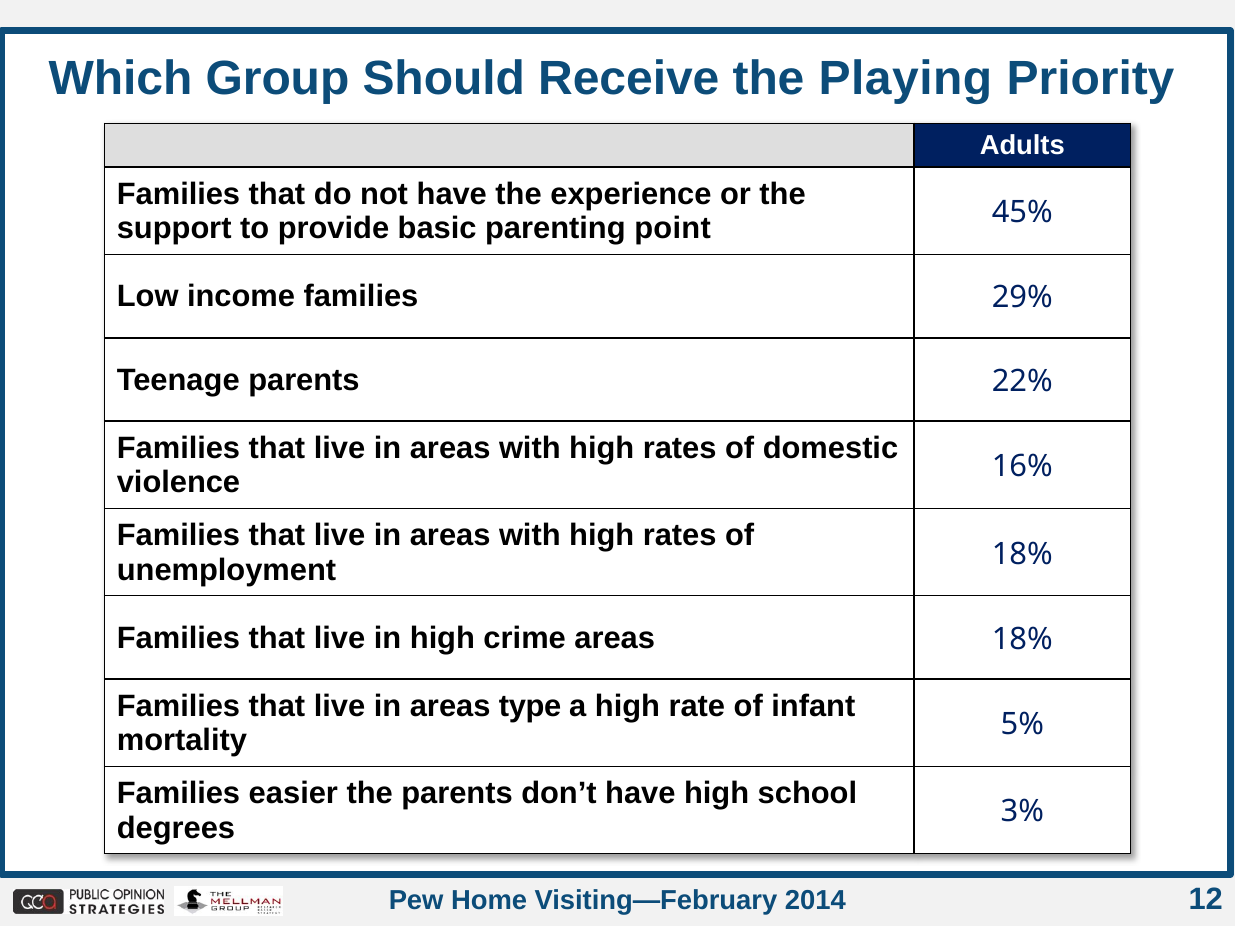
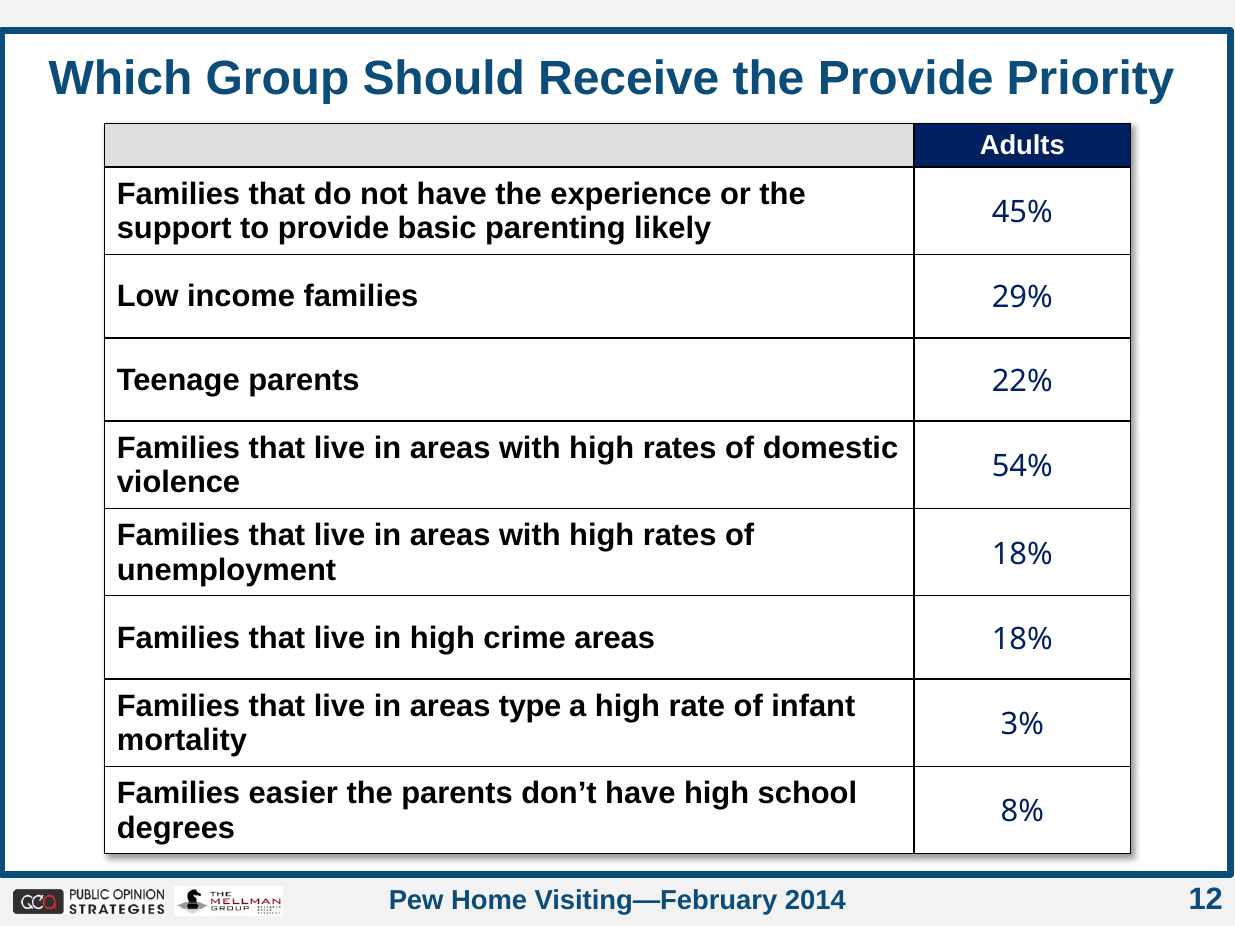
the Playing: Playing -> Provide (906, 79)
point: point -> likely (673, 229)
16%: 16% -> 54% (1022, 467)
5%: 5% -> 3% (1022, 725)
3%: 3% -> 8% (1022, 812)
